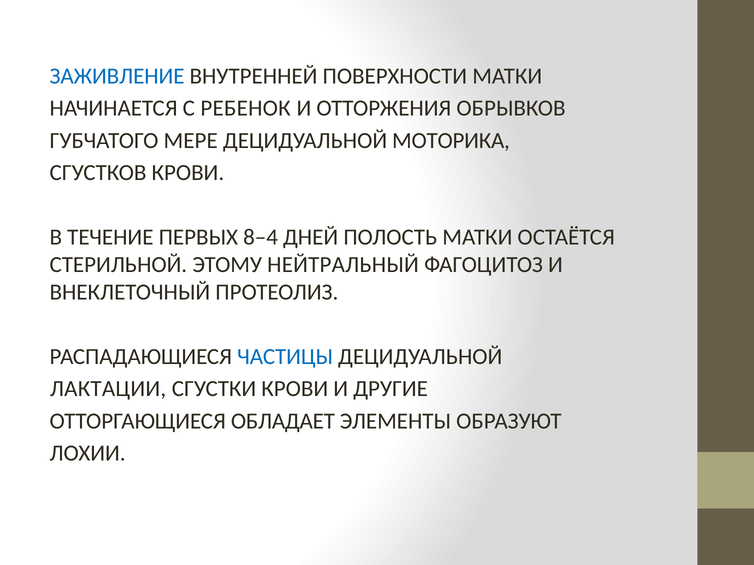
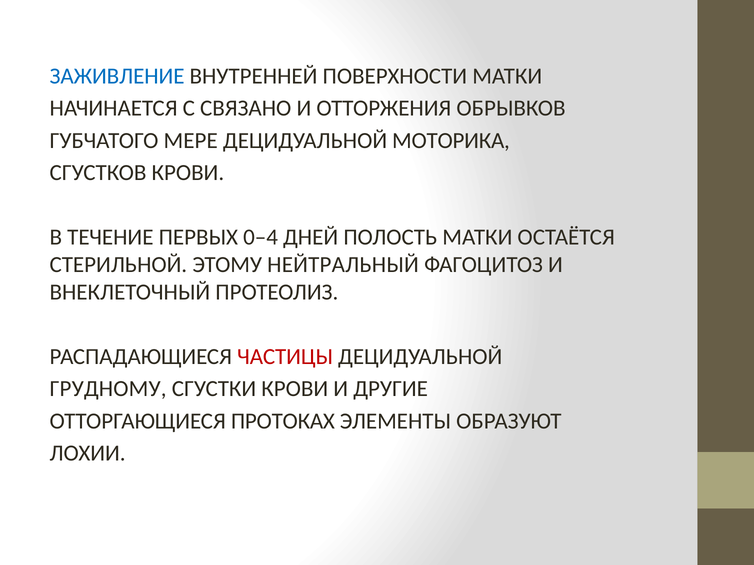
РЕБЕНОК: РЕБЕНОК -> СВЯЗАНО (246, 108)
8–4: 8–4 -> 0–4 (261, 237)
ЧАСТИЦЫ colour: blue -> red (285, 357)
ЛАКТАЦИИ: ЛАКТАЦИИ -> ГРУДНОМУ (108, 389)
ОБЛАДАЕТ: ОБЛАДАЕТ -> ПРОТОКАХ (283, 421)
